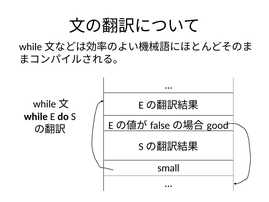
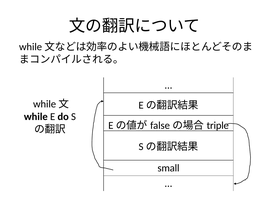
good: good -> triple (218, 125)
